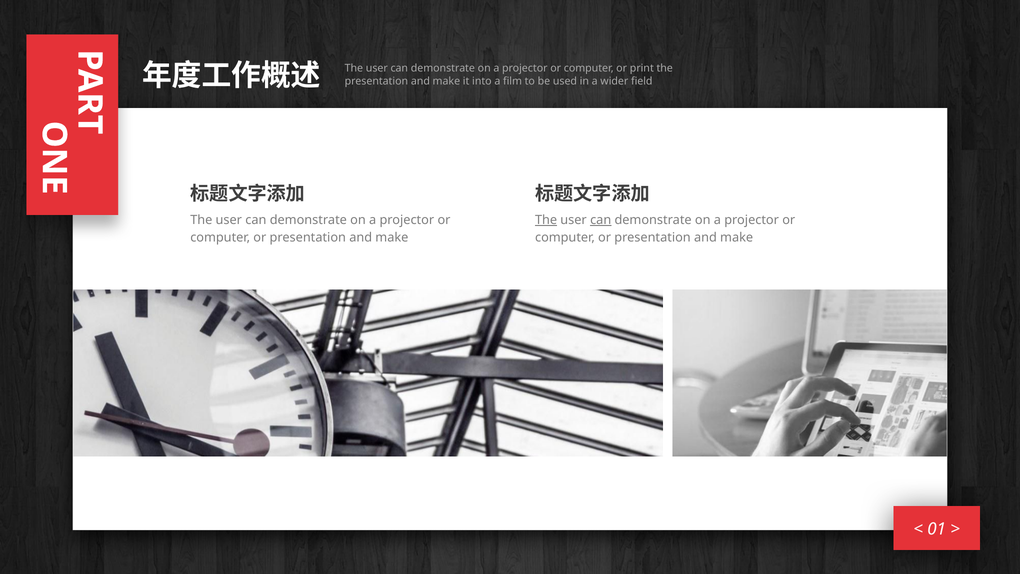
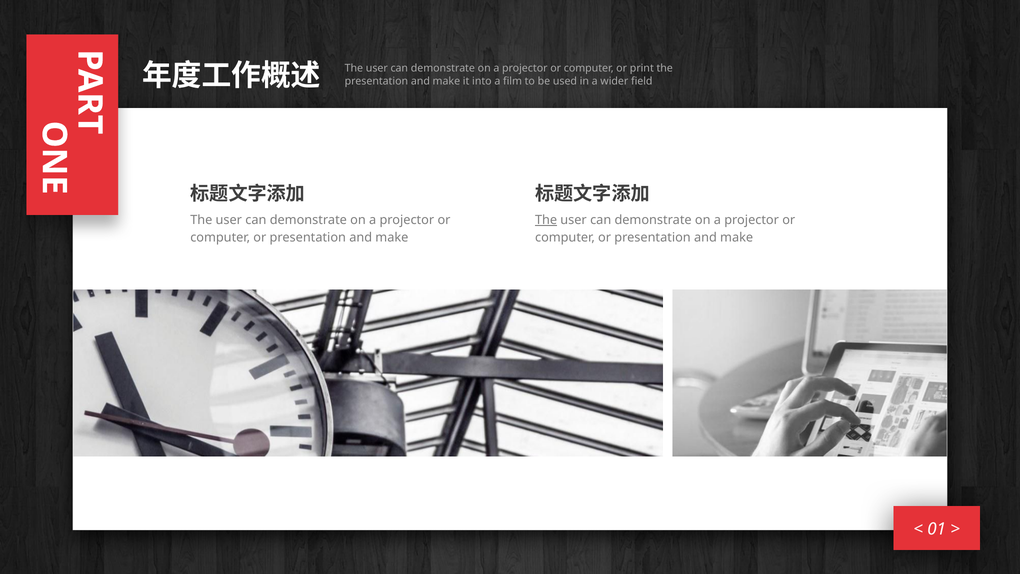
can underline: present -> none (601, 220)
